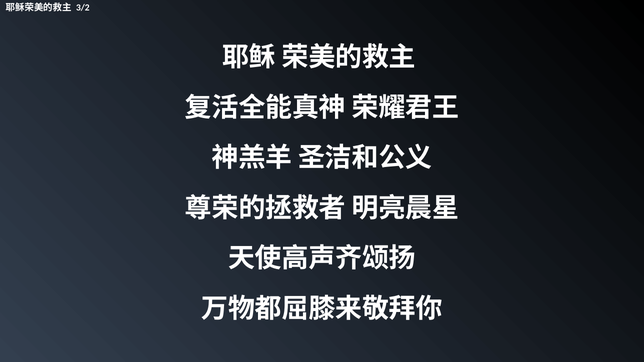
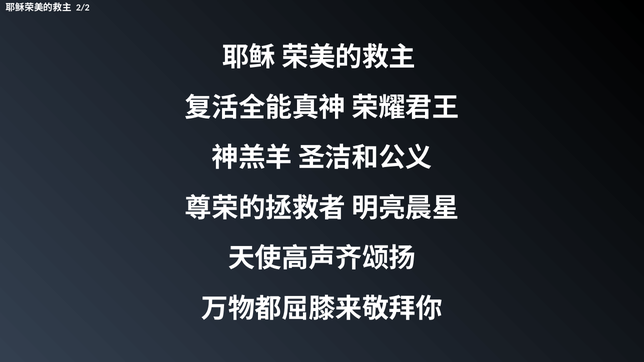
3/2: 3/2 -> 2/2 (83, 8)
